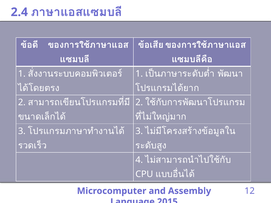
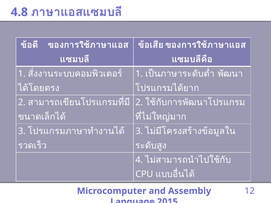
2.4: 2.4 -> 4.8 (19, 12)
